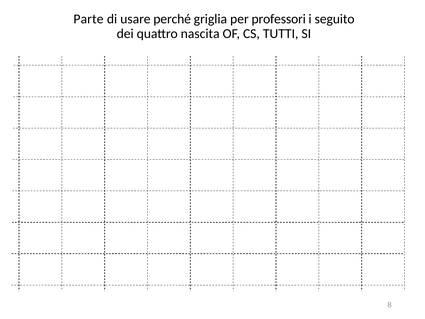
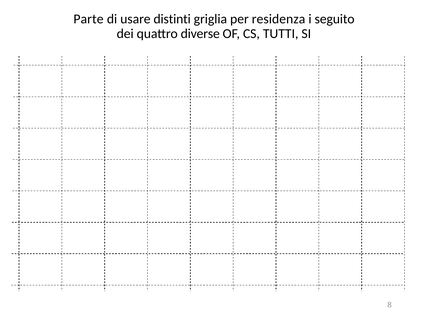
perché: perché -> distinti (172, 19)
professori: professori -> residenza (279, 19)
nascita: nascita -> diverse (200, 34)
